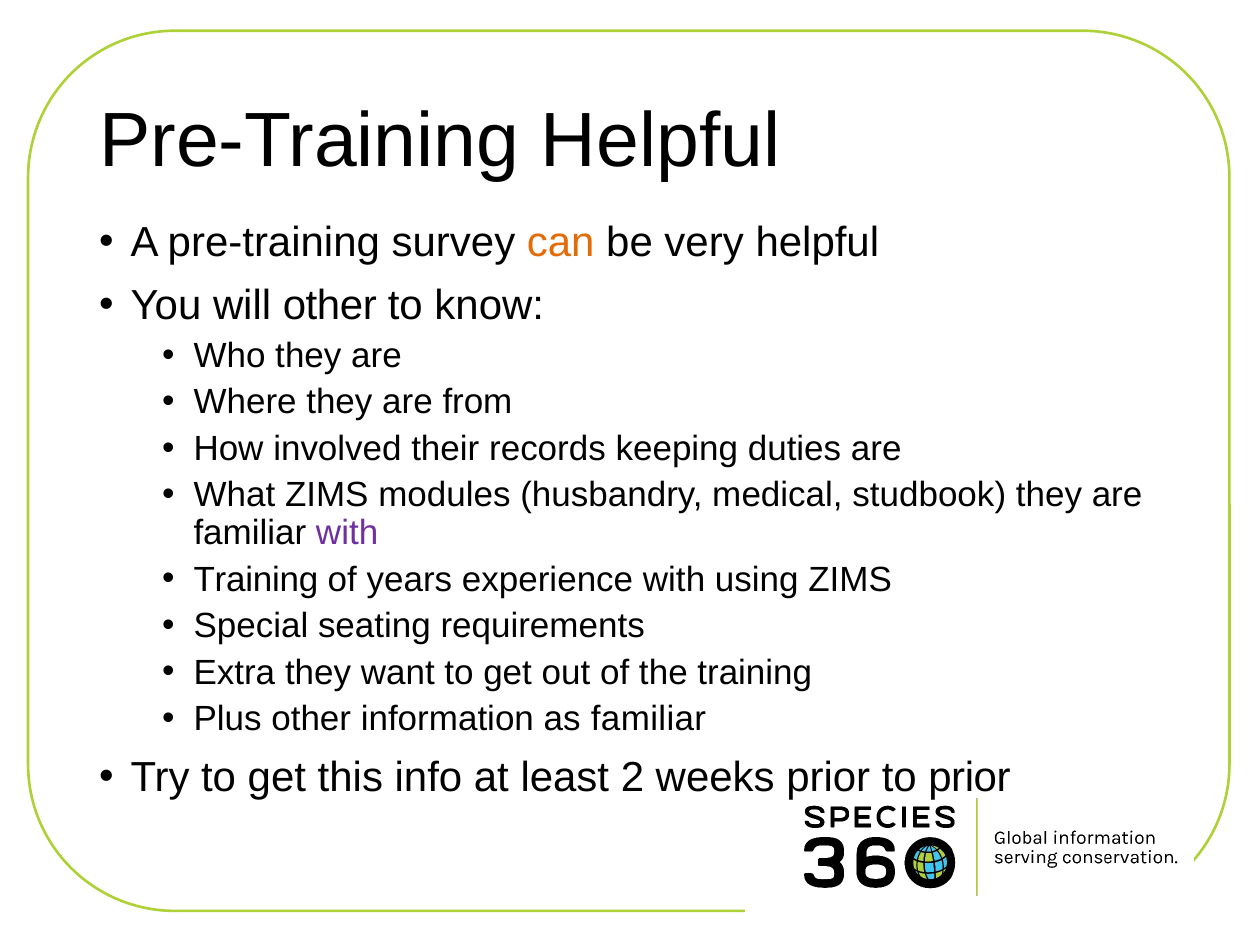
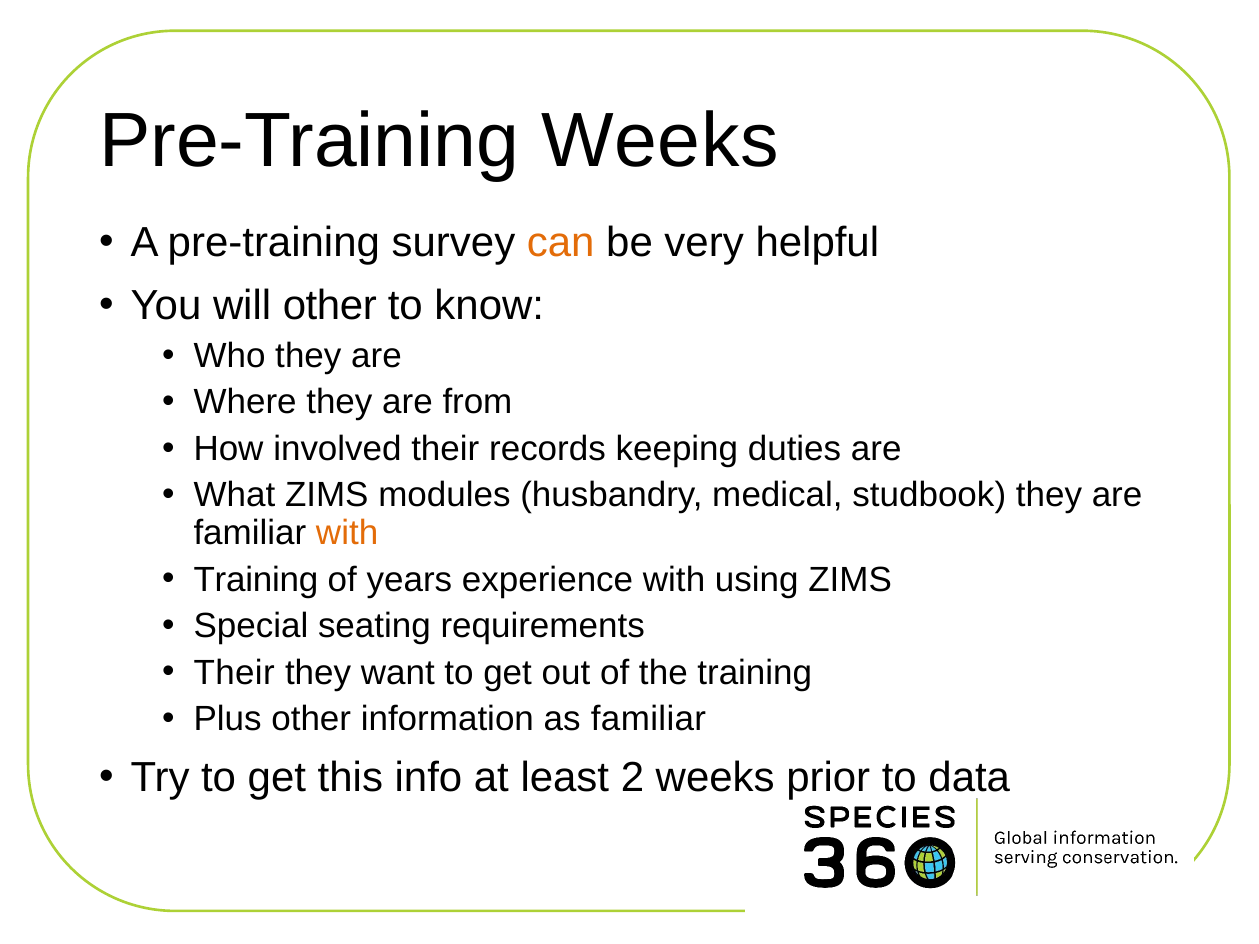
Pre-Training Helpful: Helpful -> Weeks (660, 141)
with colour: purple -> orange (347, 533)
Extra: Extra -> Their (234, 673)
to prior: prior -> data (969, 778)
